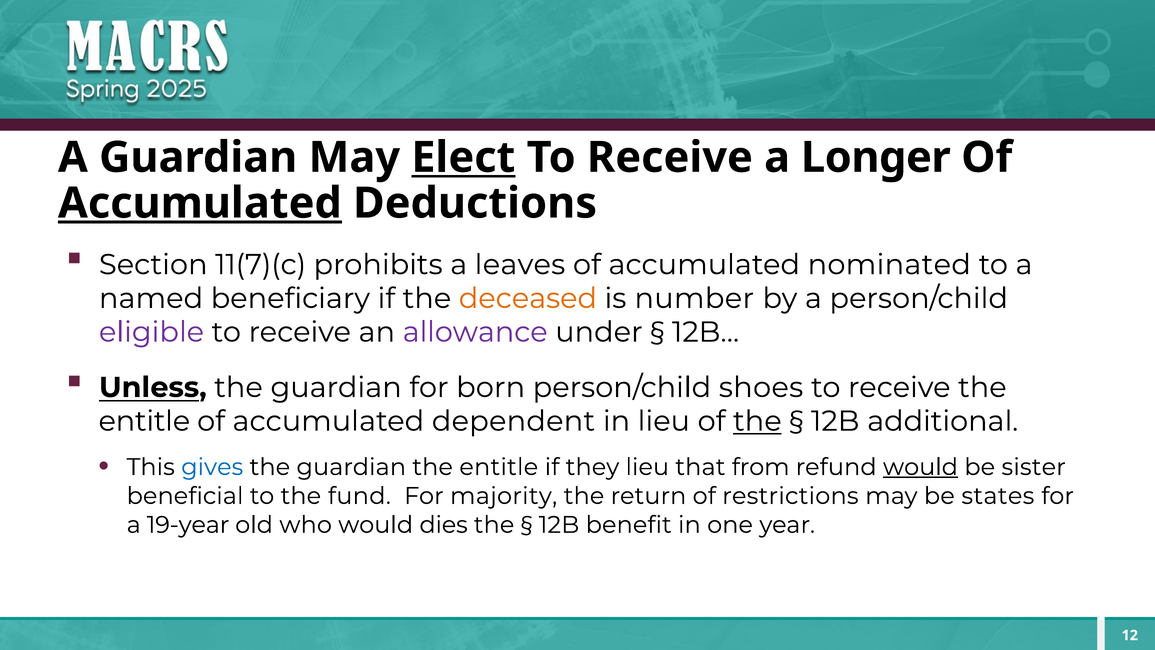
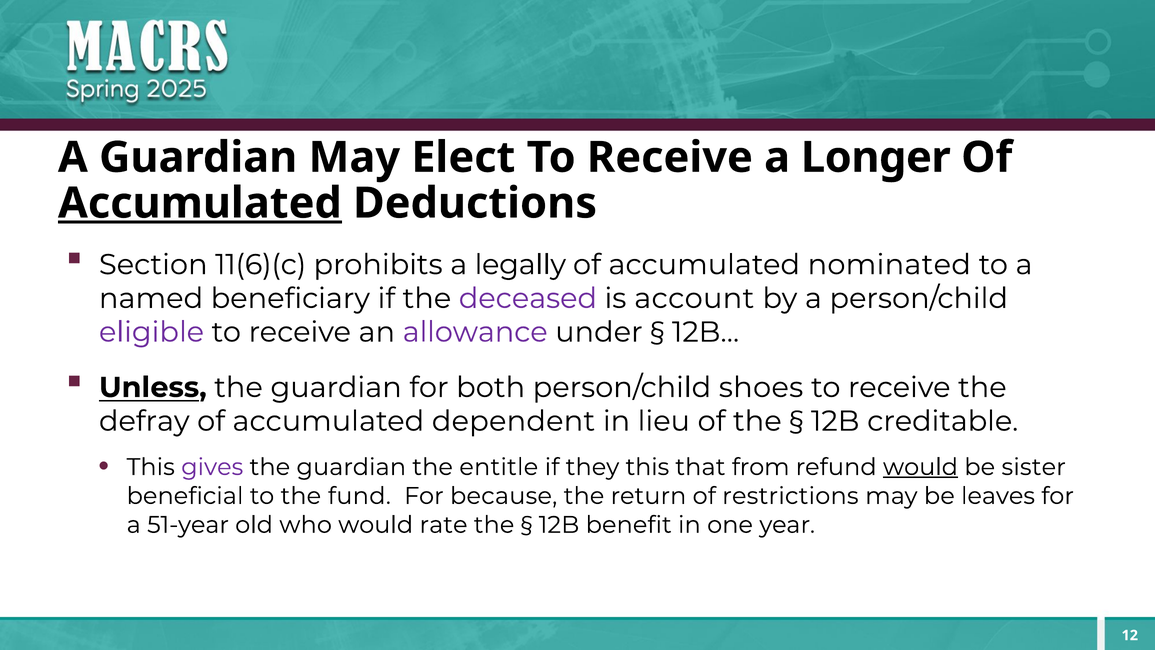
Elect underline: present -> none (463, 157)
11(7)(c: 11(7)(c -> 11(6)(c (261, 265)
leaves: leaves -> legally (520, 265)
deceased colour: orange -> purple (528, 298)
number: number -> account (694, 298)
born: born -> both (491, 387)
entitle: entitle -> defray (144, 421)
the underline: present -> none (757, 421)
additional: additional -> creditable (943, 421)
gives colour: blue -> purple (212, 467)
they lieu: lieu -> this (647, 467)
majority: majority -> because (504, 496)
states: states -> leaves (998, 496)
19-year: 19-year -> 51-year (188, 525)
dies: dies -> rate (444, 525)
